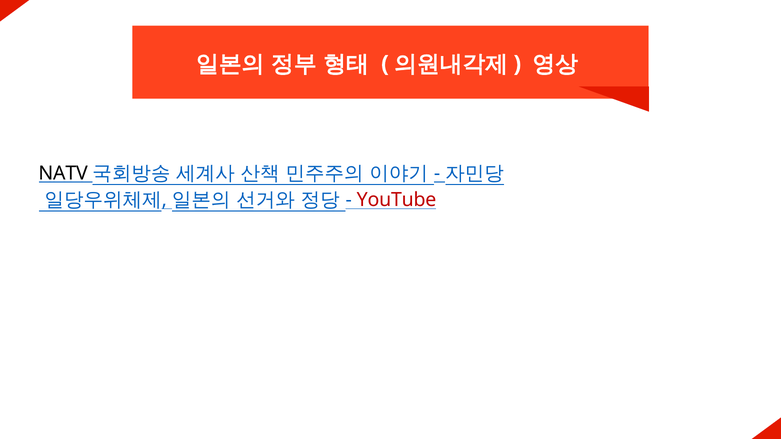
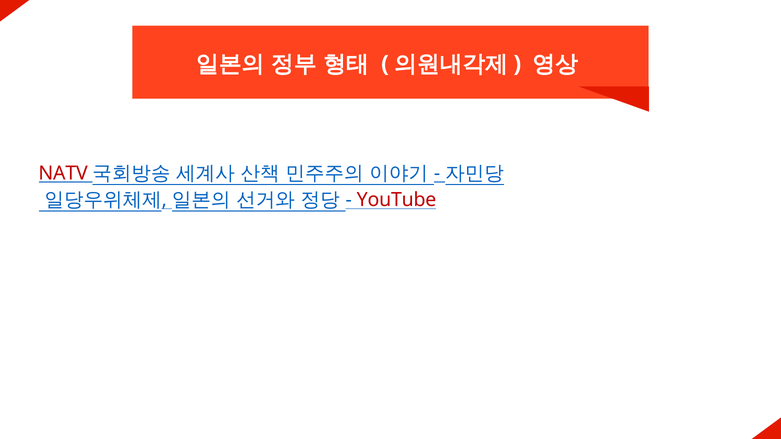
NATV colour: black -> red (63, 173)
